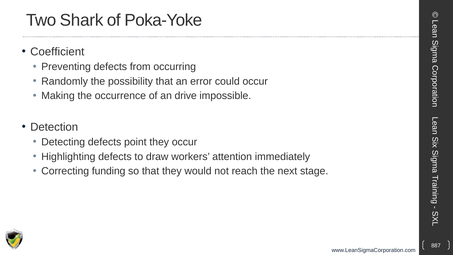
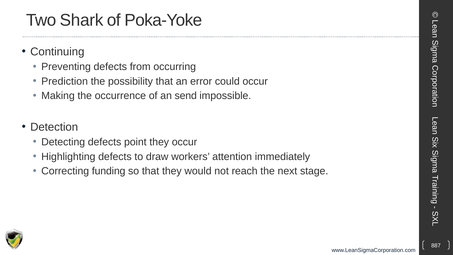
Coefficient: Coefficient -> Continuing (57, 52)
Randomly: Randomly -> Prediction (65, 81)
drive: drive -> send (186, 96)
